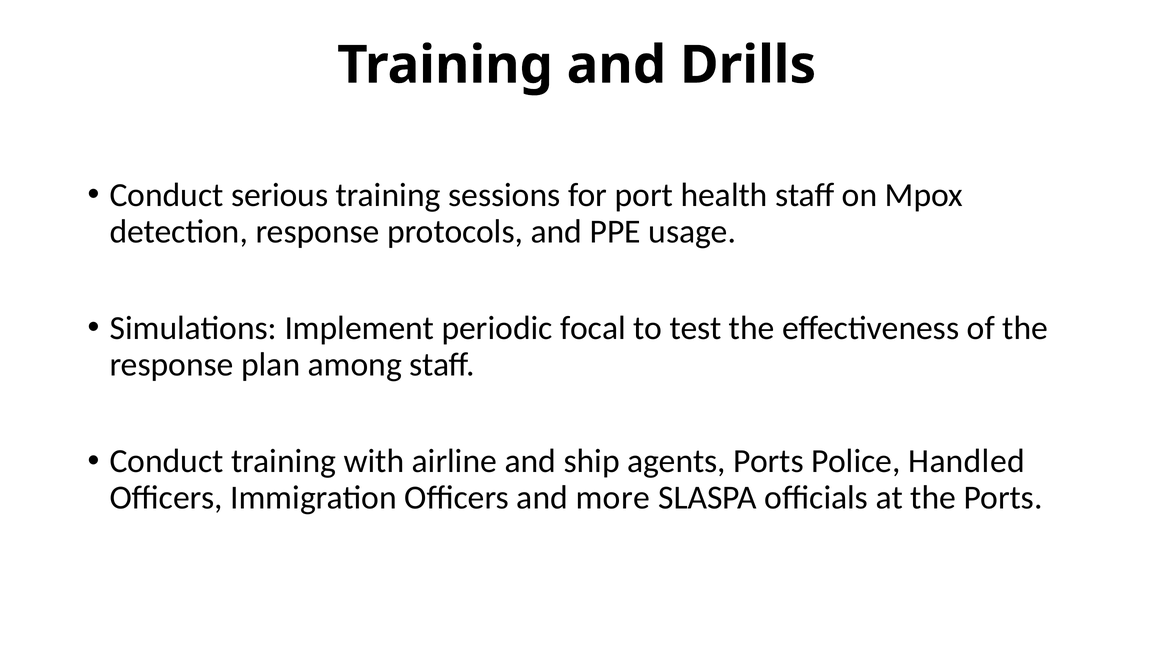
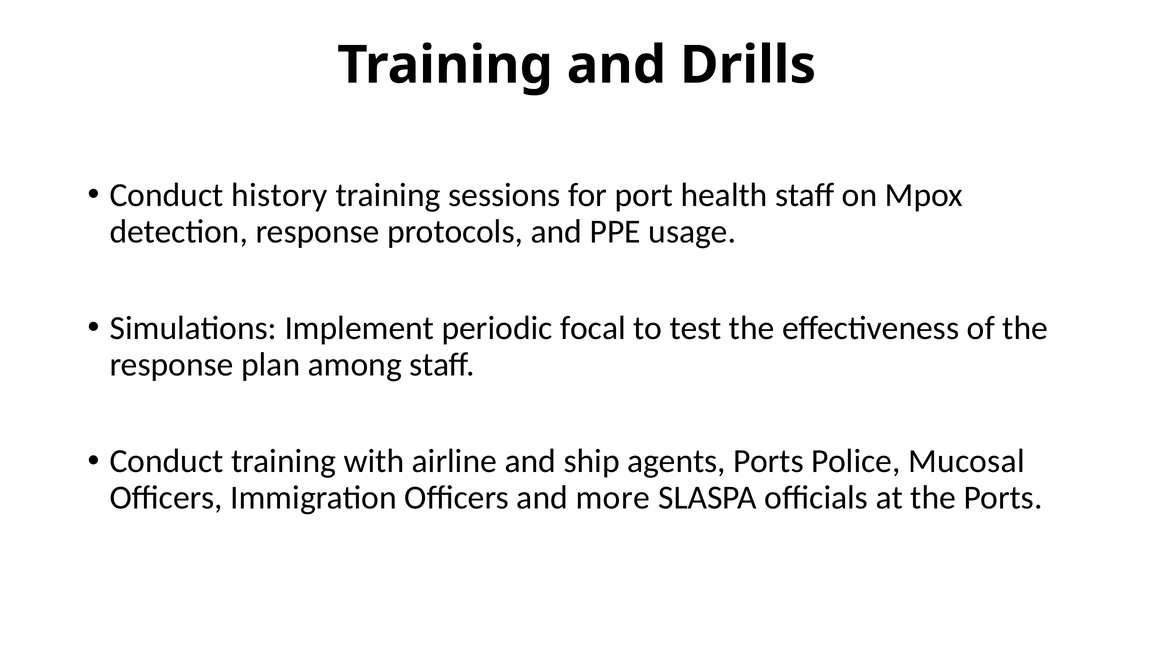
serious: serious -> history (279, 195)
Handled: Handled -> Mucosal (967, 461)
